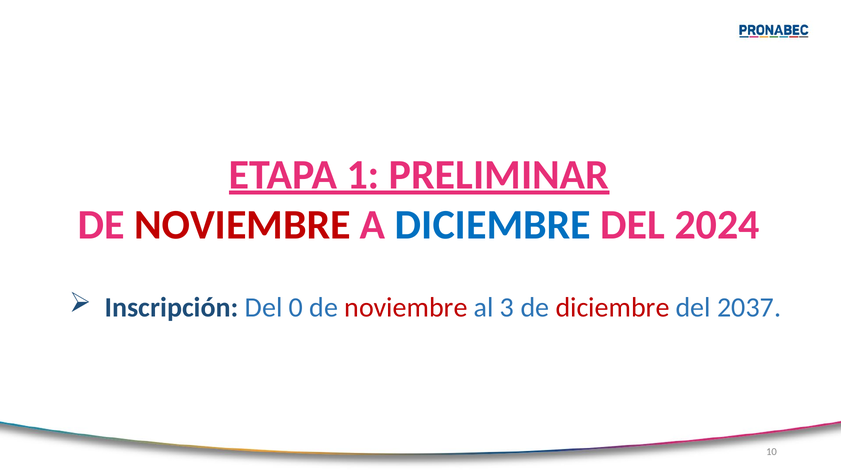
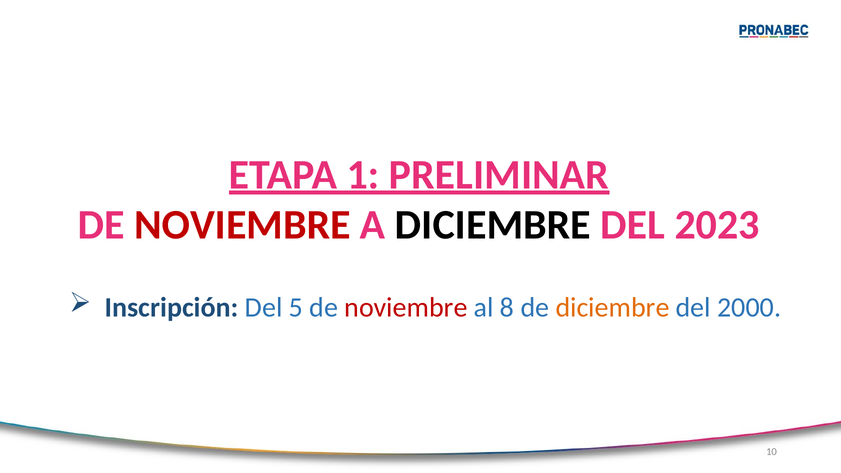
DICIEMBRE colour: blue -> black (493, 225)
2024: 2024 -> 2023 (717, 225)
0: 0 -> 5 (296, 308)
3: 3 -> 8 (507, 308)
diciembre colour: red -> orange (613, 308)
2037: 2037 -> 2000 (749, 308)
